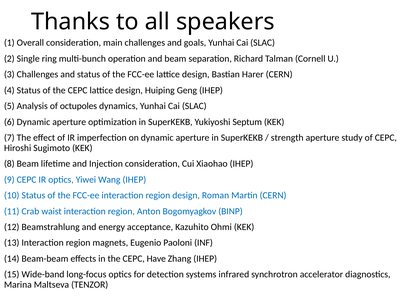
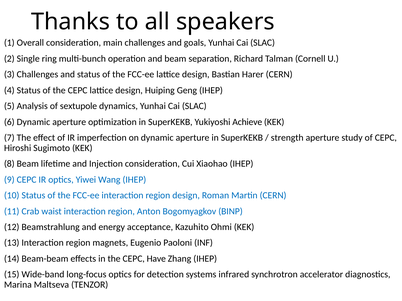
octupoles: octupoles -> sextupole (79, 106)
Septum: Septum -> Achieve (247, 122)
